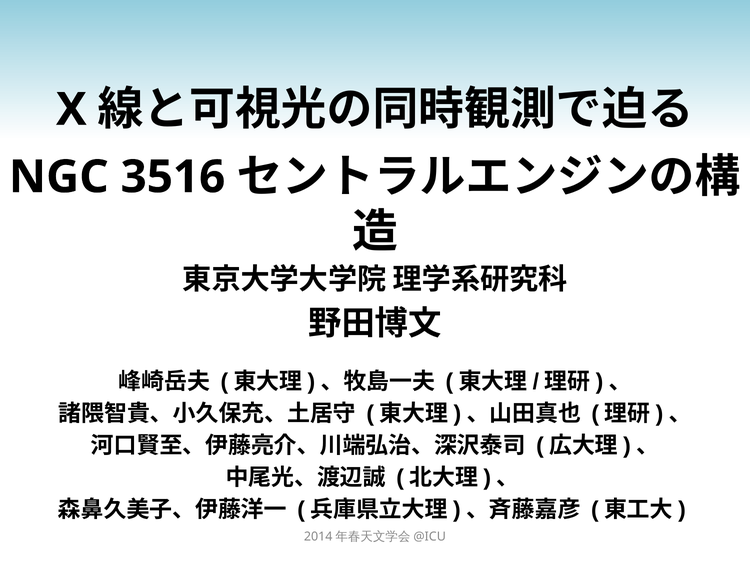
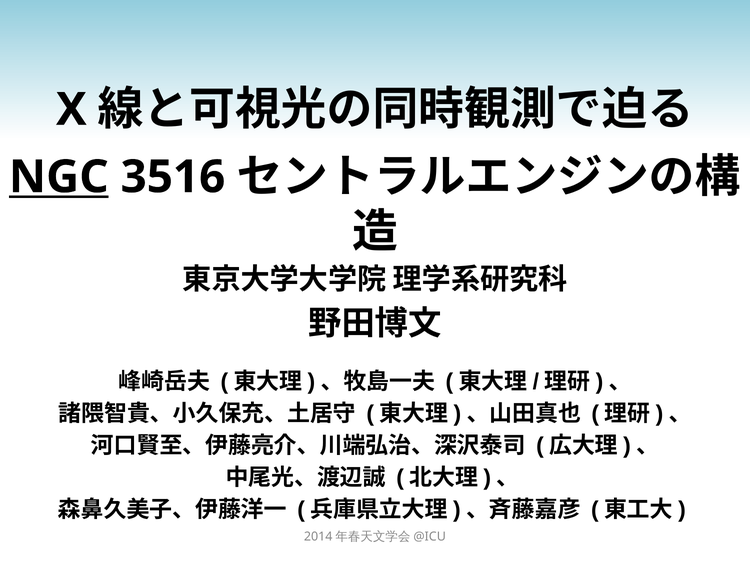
NGC underline: none -> present (59, 177)
